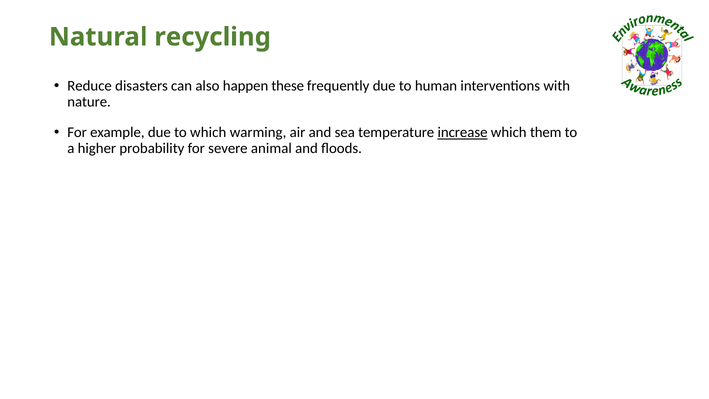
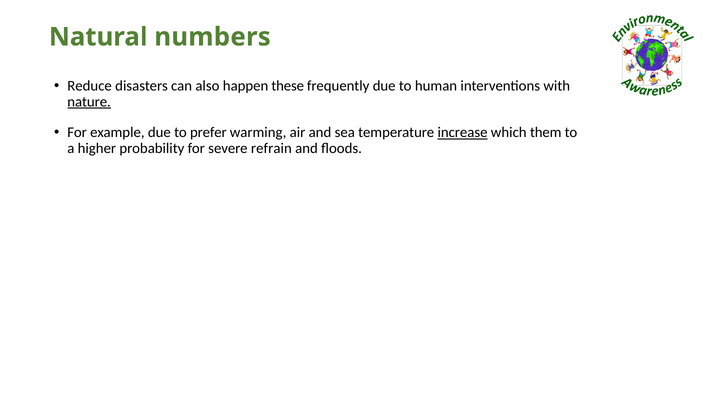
recycling: recycling -> numbers (213, 37)
nature underline: none -> present (89, 102)
to which: which -> prefer (208, 132)
animal: animal -> refrain (271, 148)
